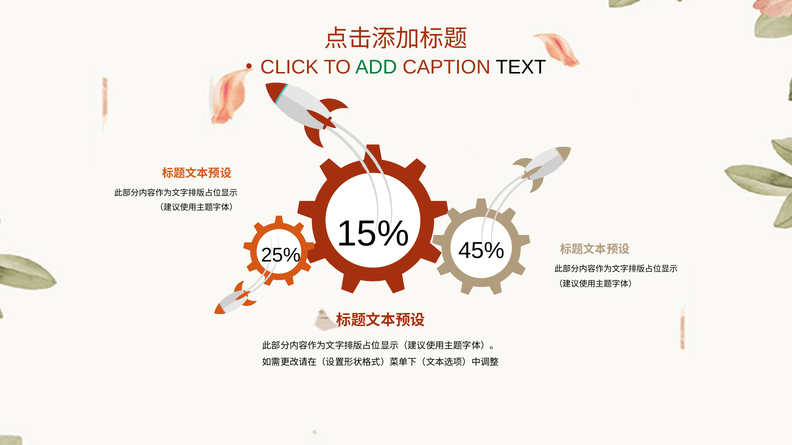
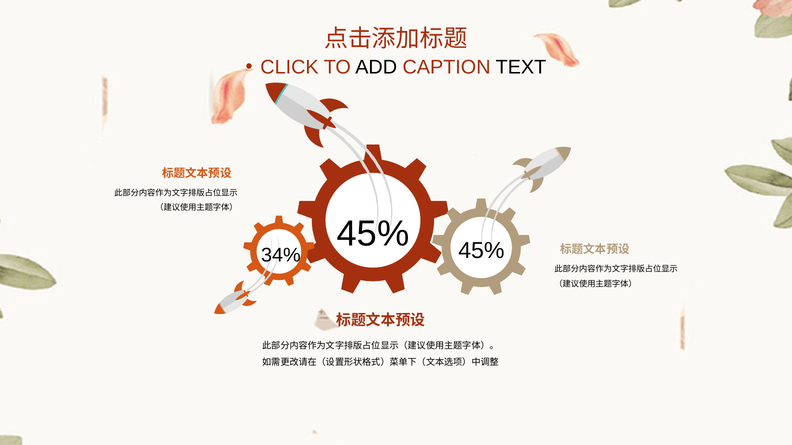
ADD colour: green -> black (376, 67)
15%: 15% -> 45% (373, 234)
25%: 25% -> 34% (281, 256)
